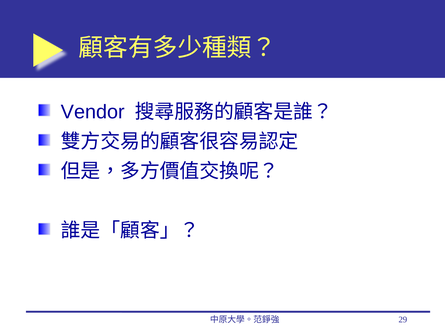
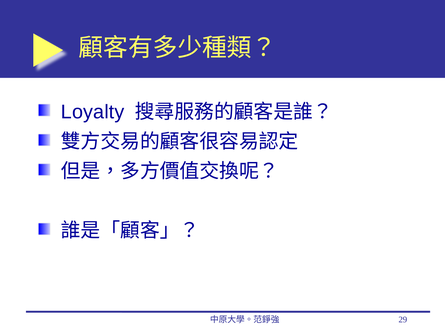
Vendor: Vendor -> Loyalty (93, 112)
